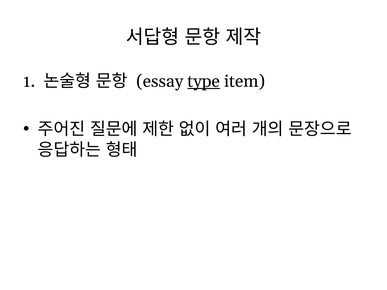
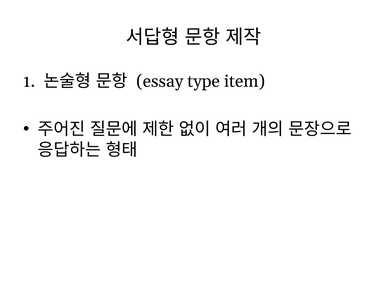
type underline: present -> none (204, 81)
